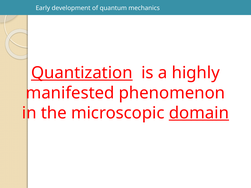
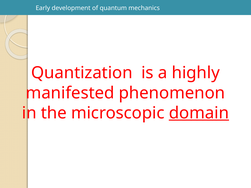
Quantization underline: present -> none (82, 73)
